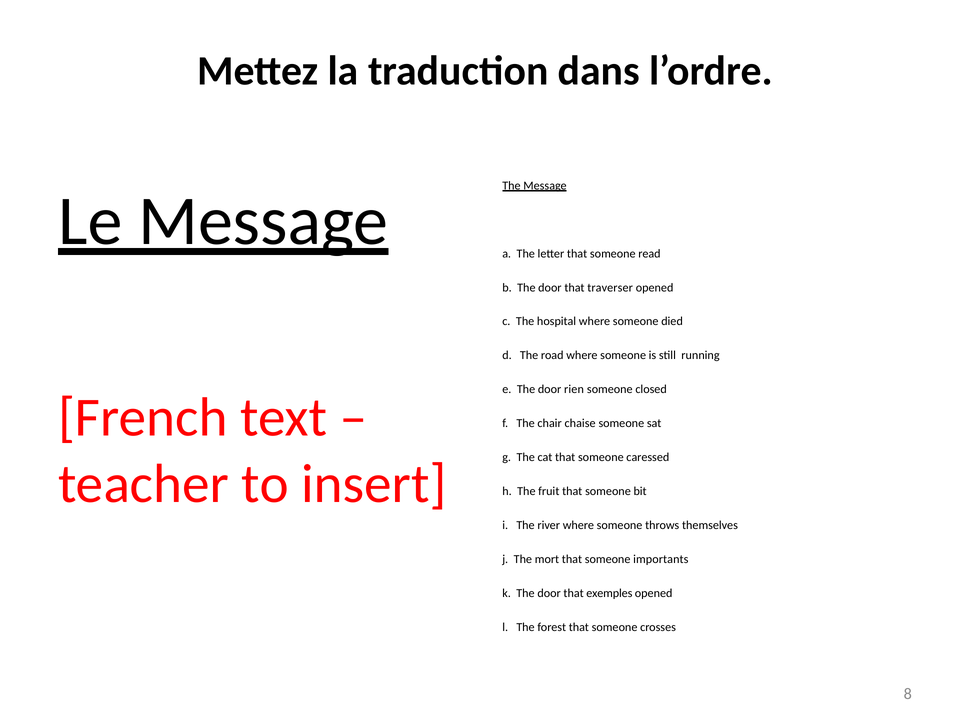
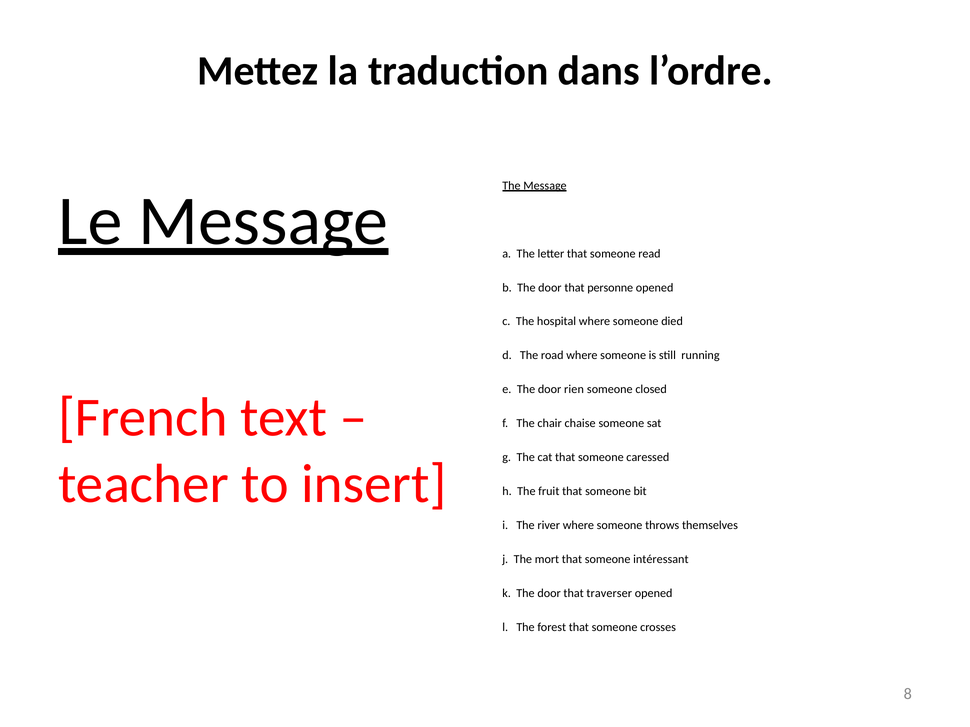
traverser: traverser -> personne (610, 288)
importants: importants -> intéressant (661, 560)
exemples: exemples -> traverser (609, 594)
